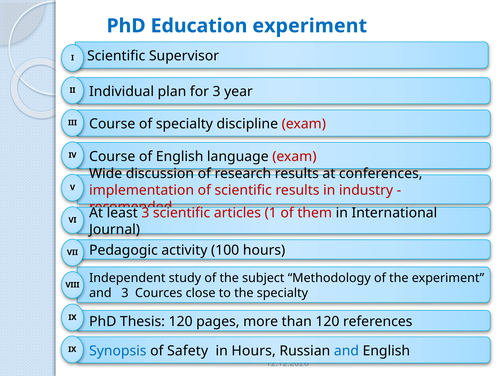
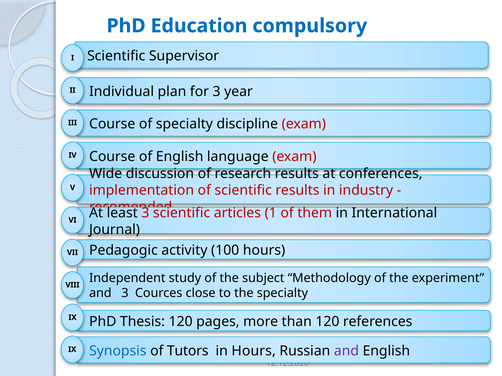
Education experiment: experiment -> compulsory (310, 26)
Safety: Safety -> Tutors (188, 351)
and colour: blue -> purple (346, 351)
